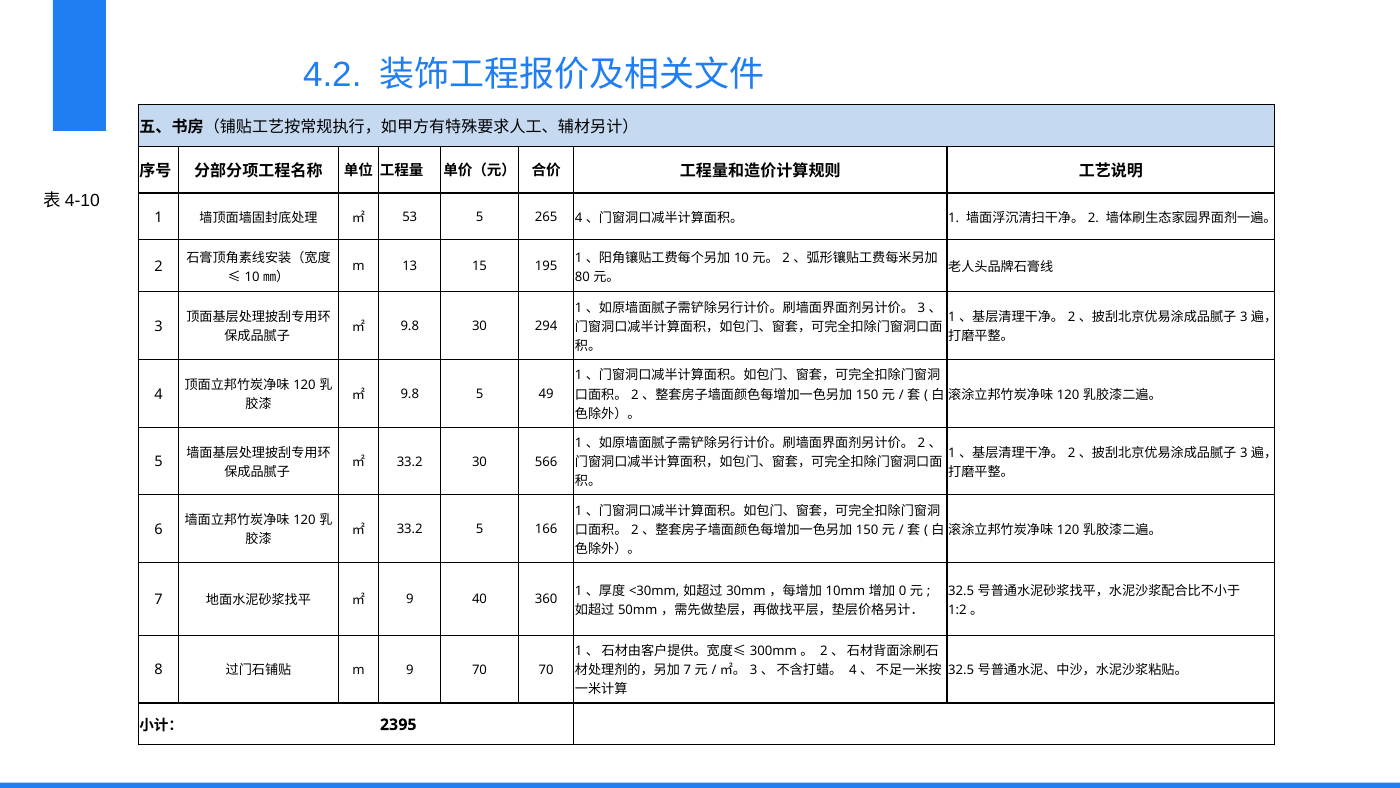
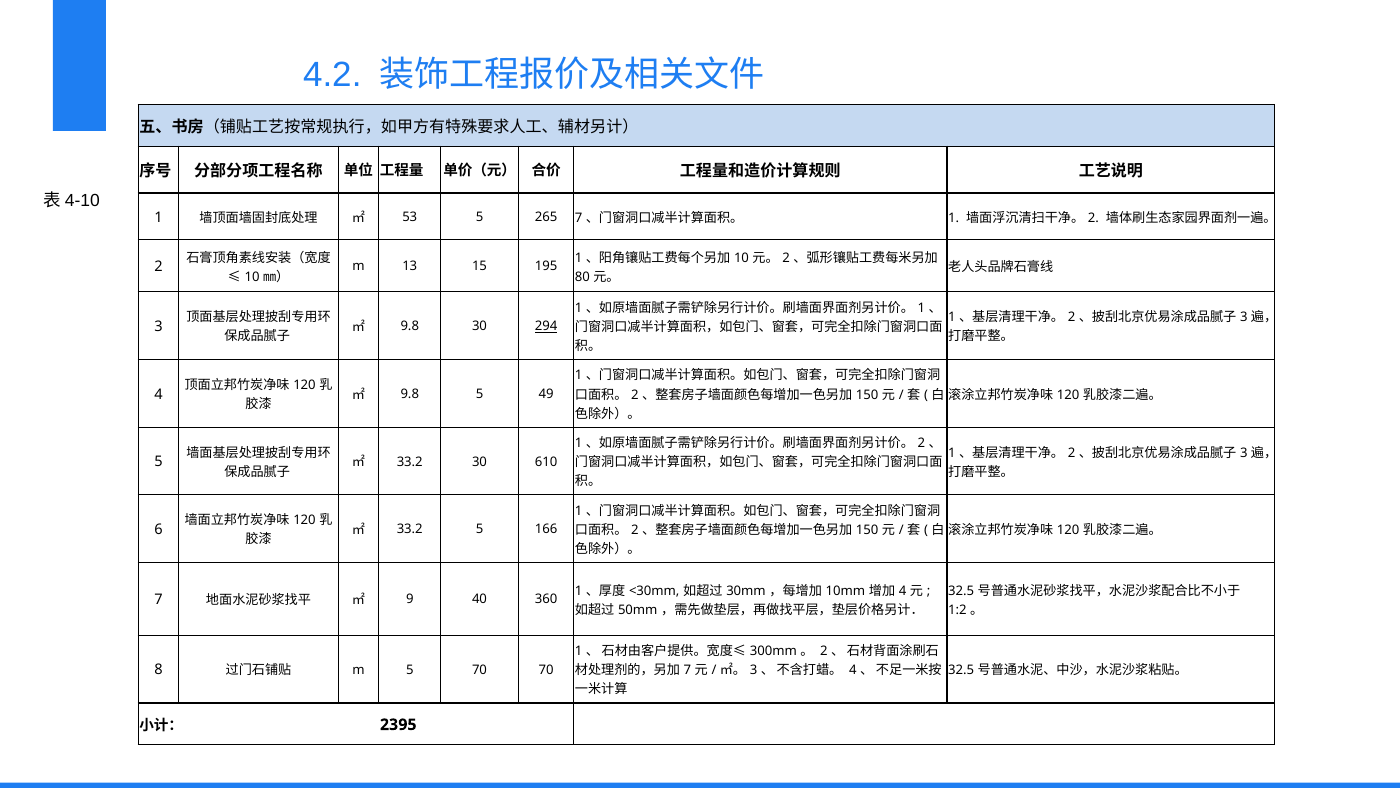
265 4: 4 -> 7 (579, 218)
3: 3 -> 1 (922, 308)
294 underline: none -> present (546, 326)
566: 566 -> 610 (546, 461)
0: 0 -> 4 (903, 590)
m 9: 9 -> 5 (410, 669)
